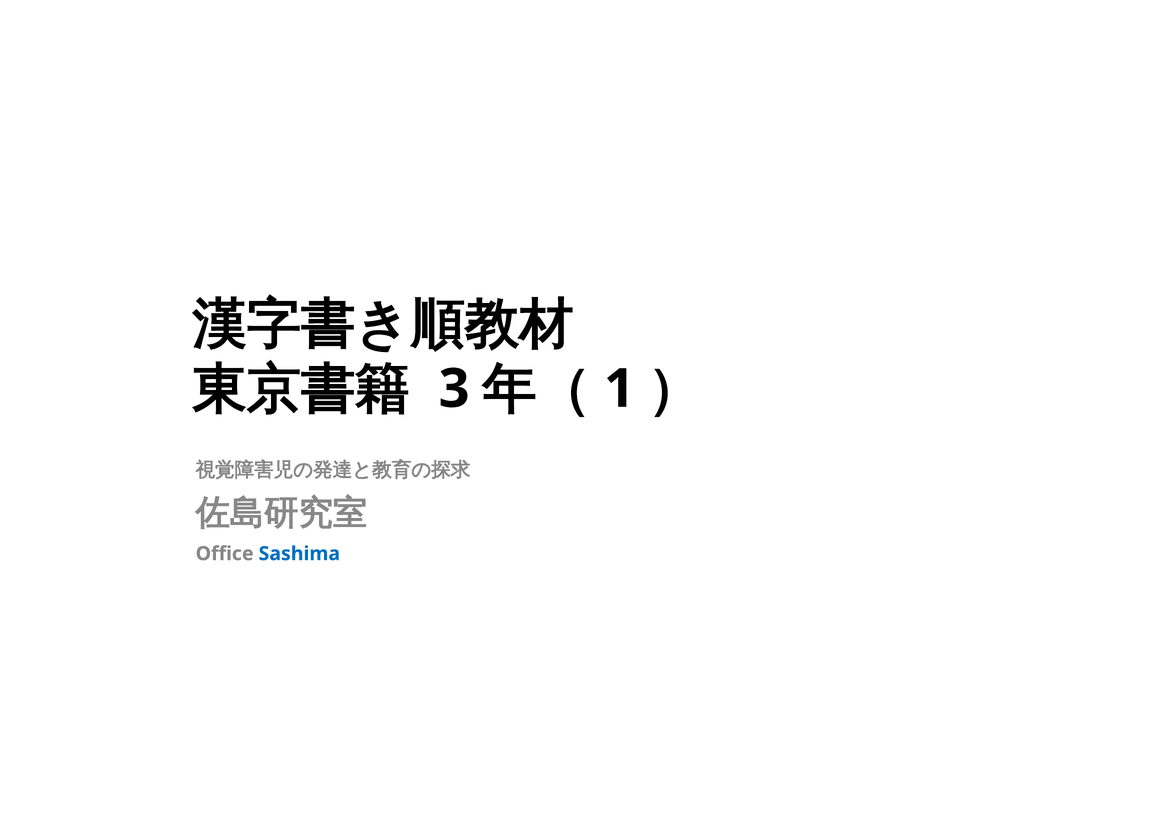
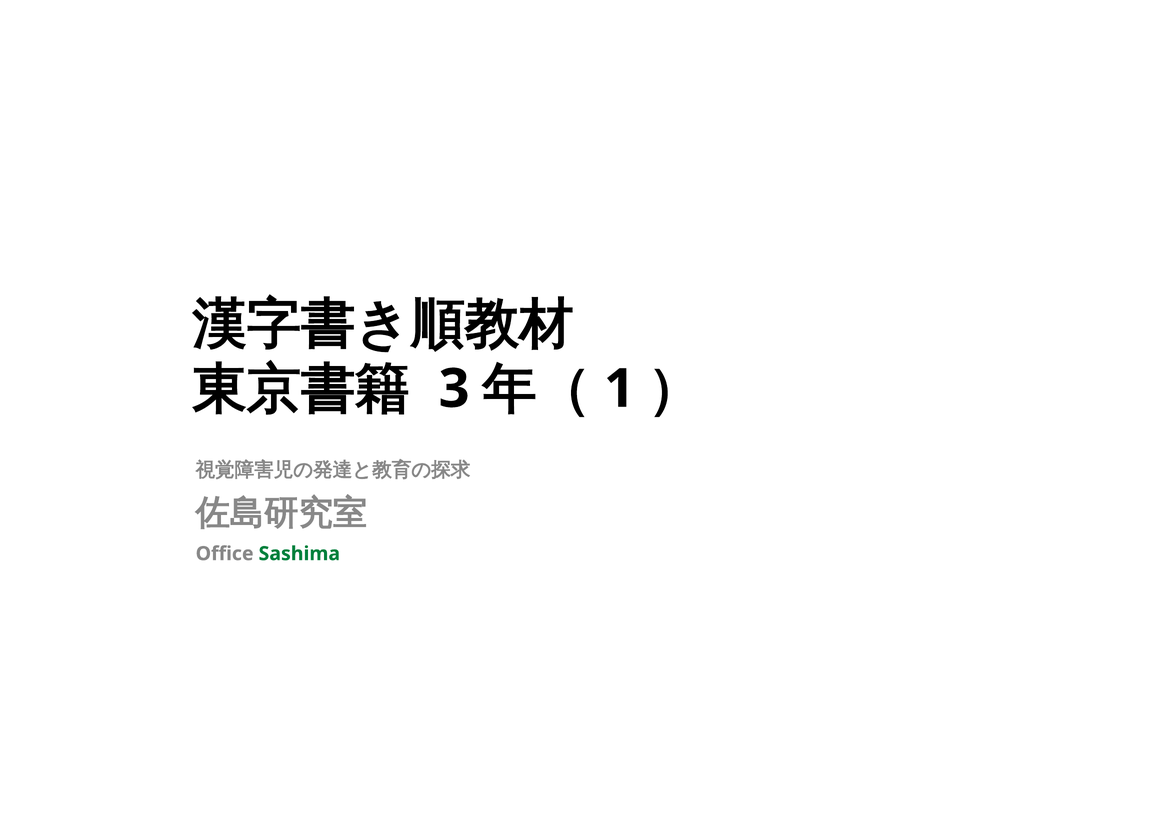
Sashima colour: blue -> green (299, 553)
